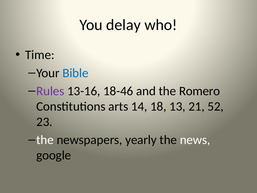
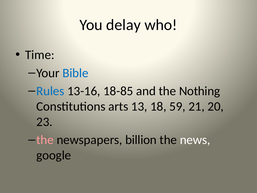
Rules colour: purple -> blue (50, 91)
18-46: 18-46 -> 18-85 (118, 91)
Romero: Romero -> Nothing (200, 91)
14: 14 -> 13 (139, 106)
13: 13 -> 59 (177, 106)
52: 52 -> 20 (216, 106)
the colour: white -> pink (45, 140)
yearly: yearly -> billion (141, 140)
